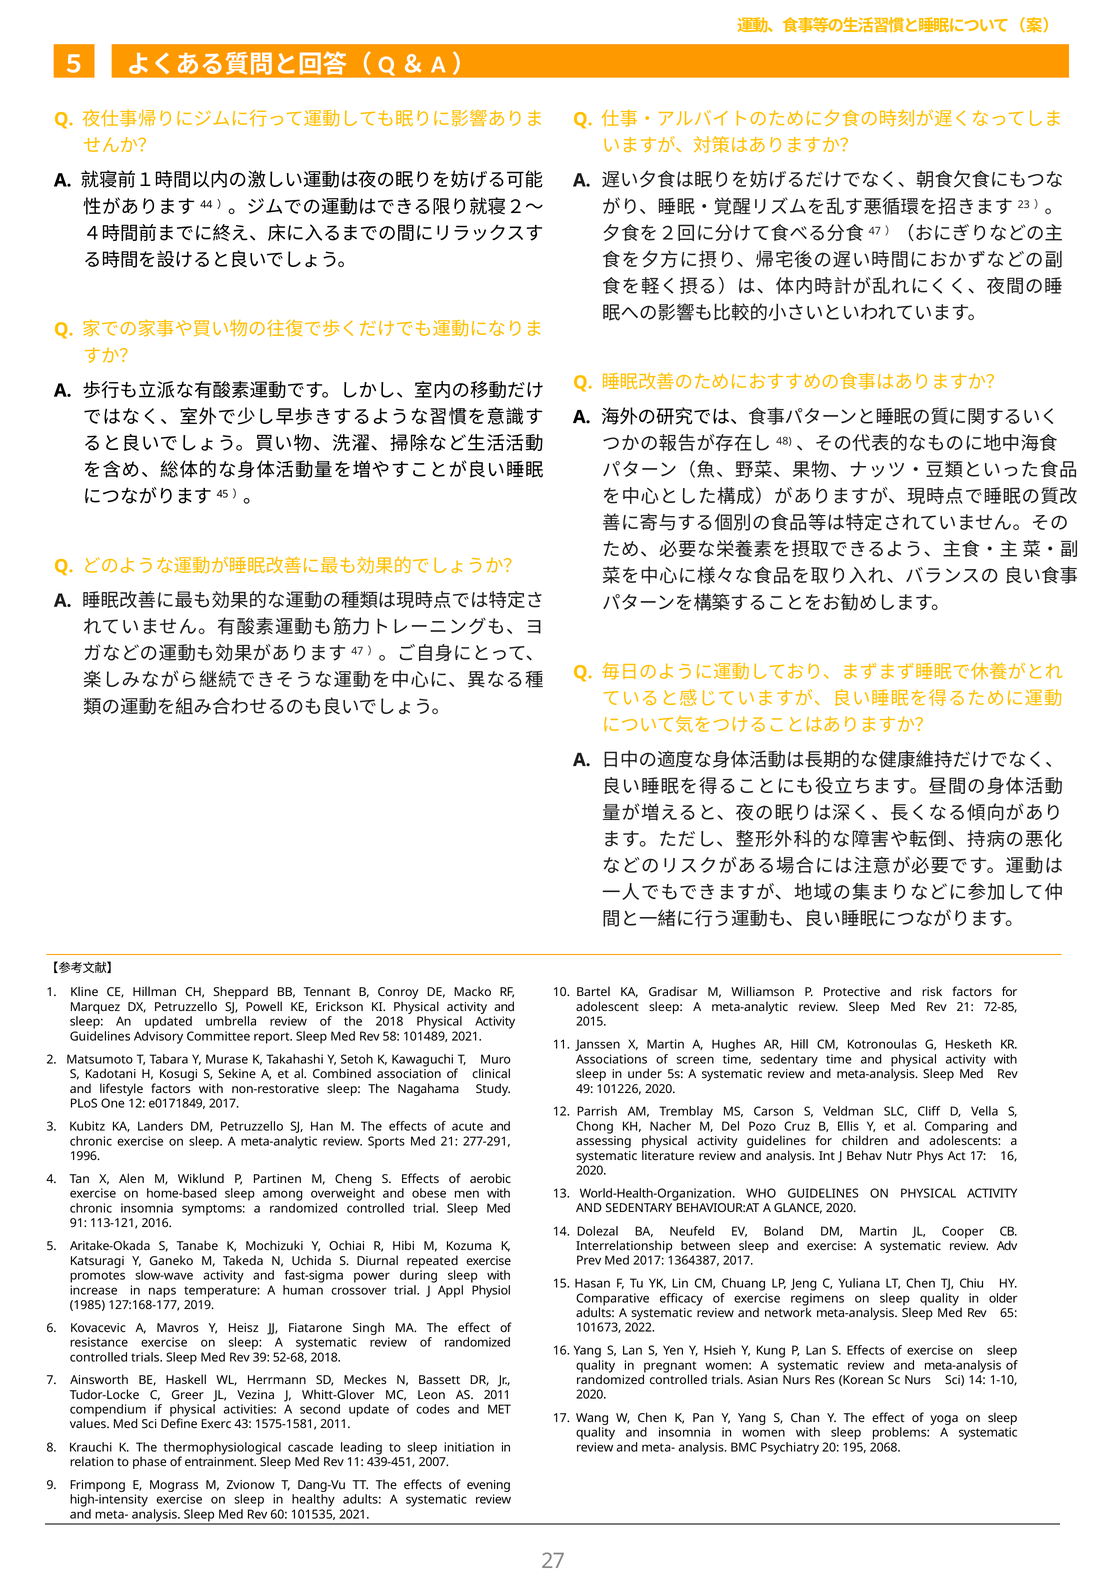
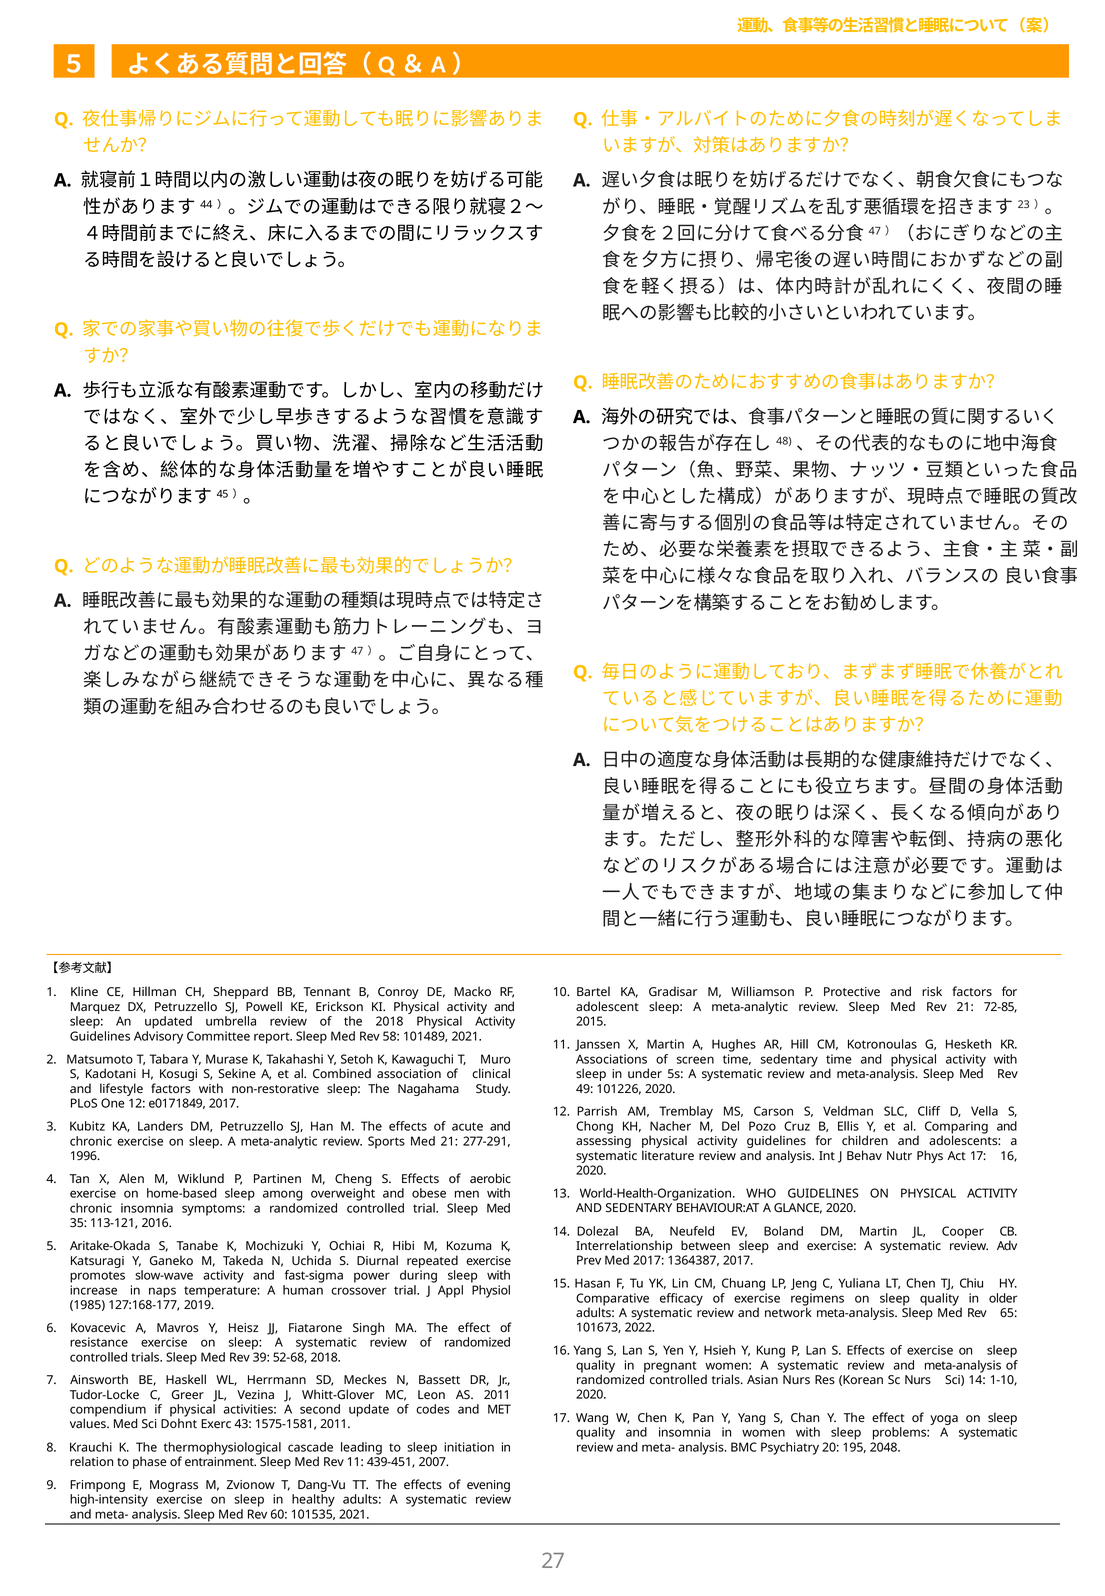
91: 91 -> 35 (78, 1223)
Define: Define -> Dohnt (179, 1425)
2068: 2068 -> 2048 (885, 1448)
